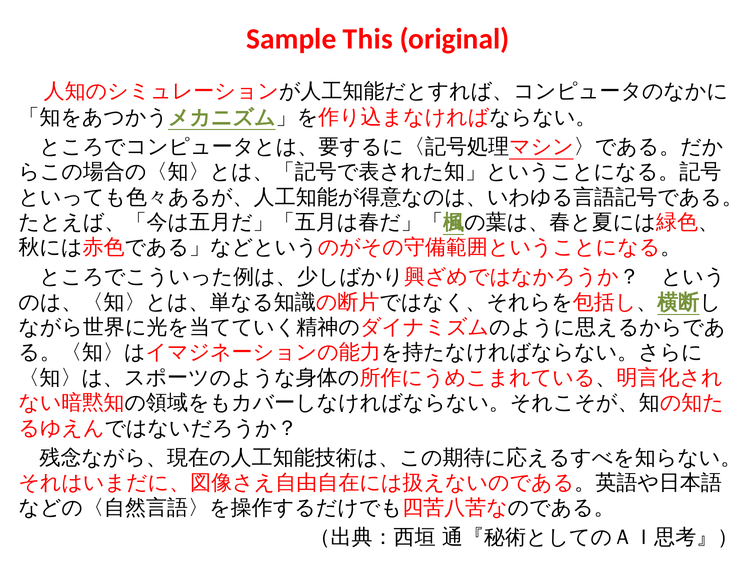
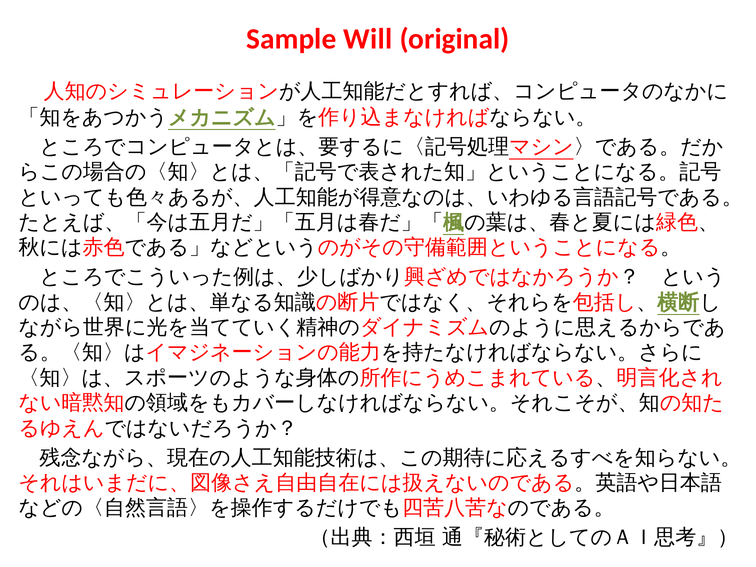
This: This -> Will (368, 39)
